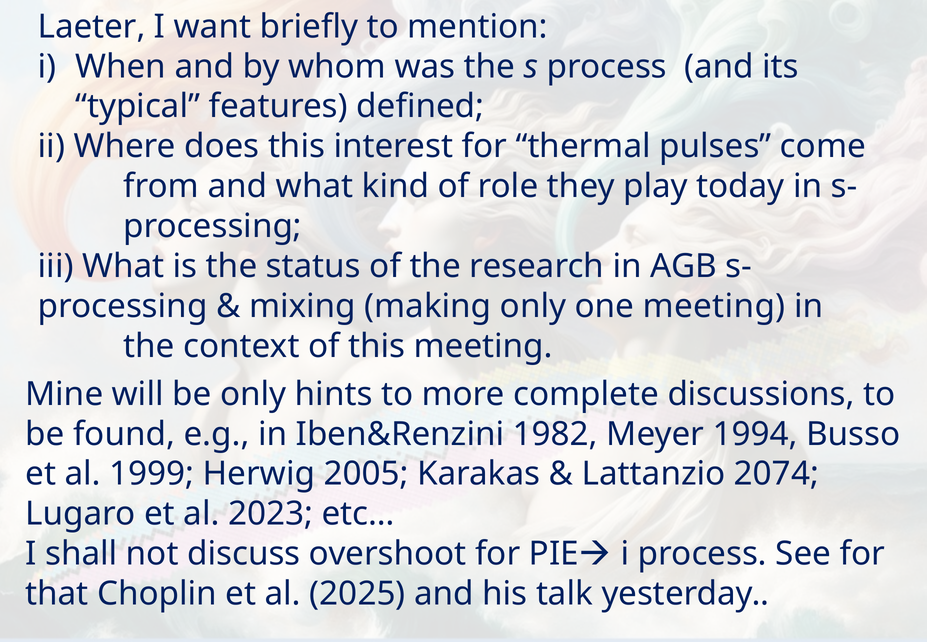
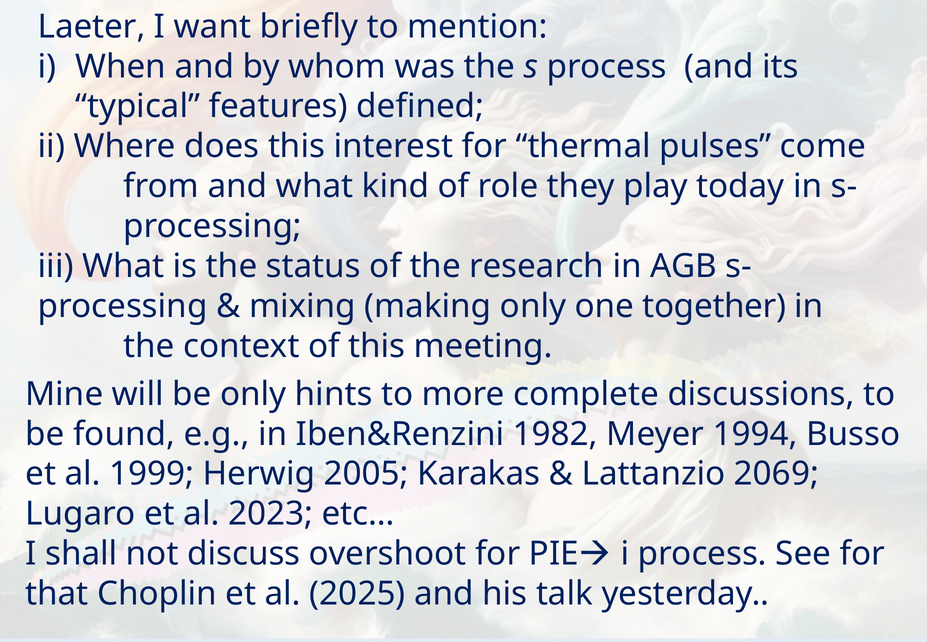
one meeting: meeting -> together (714, 306)
2074: 2074 -> 2069 (776, 474)
